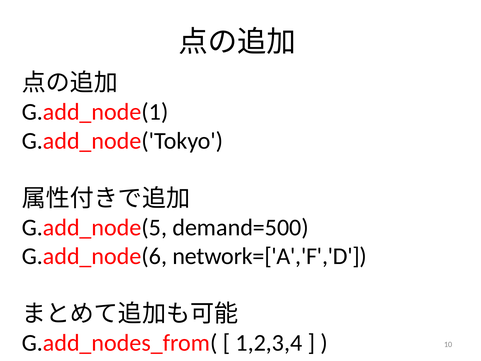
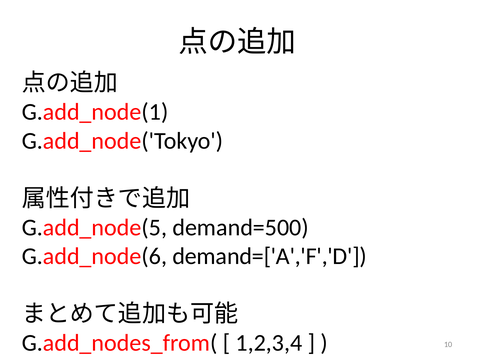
network=['A','F','D: network=['A','F','D -> demand=['A','F','D (270, 256)
